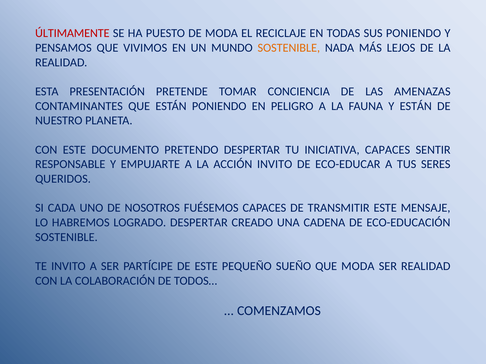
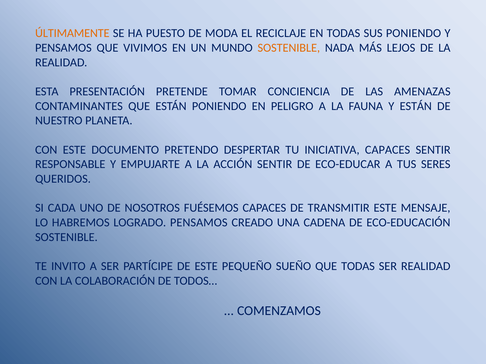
ÚLTIMAMENTE colour: red -> orange (72, 33)
ACCIÓN INVITO: INVITO -> SENTIR (275, 165)
LOGRADO DESPERTAR: DESPERTAR -> PENSAMOS (199, 223)
QUE MODA: MODA -> TODAS (358, 267)
